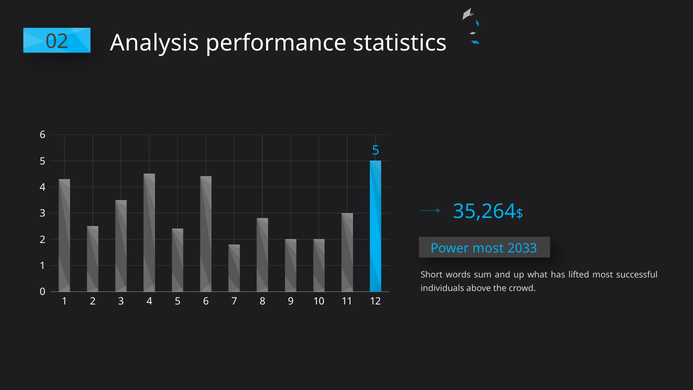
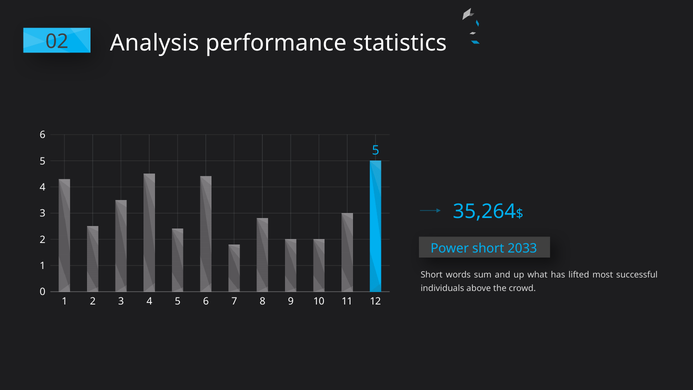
Power most: most -> short (488, 248)
